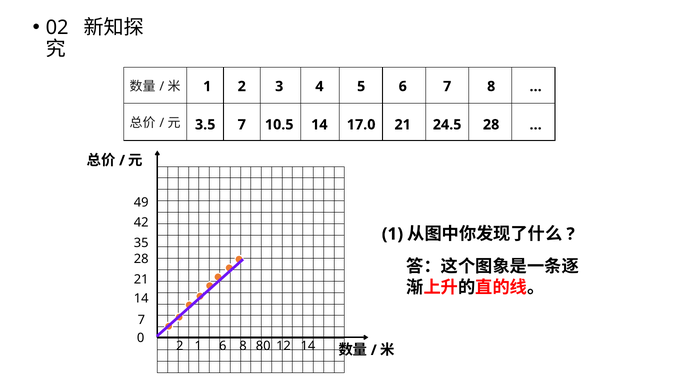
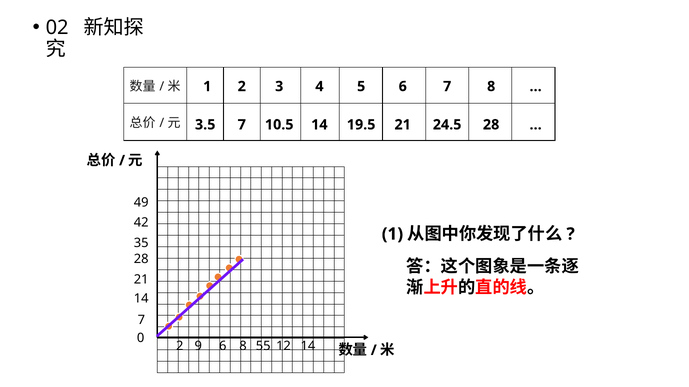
17.0: 17.0 -> 19.5 (361, 125)
2 1: 1 -> 9 (198, 346)
80: 80 -> 55 (263, 346)
